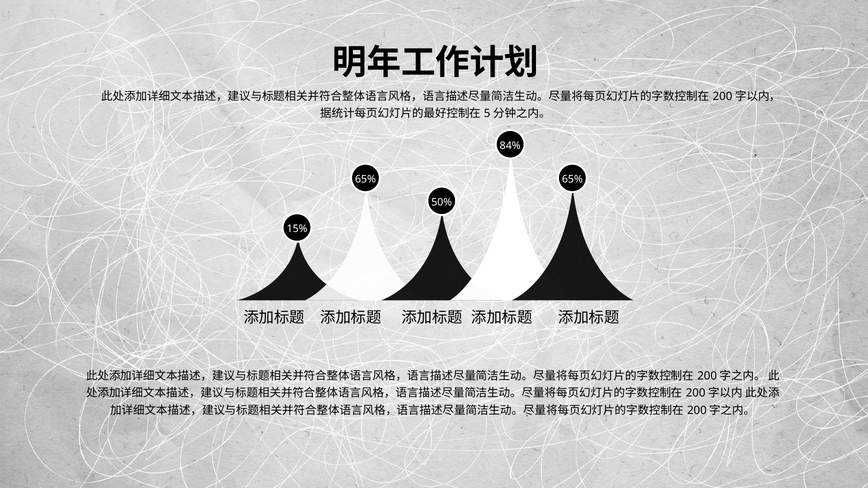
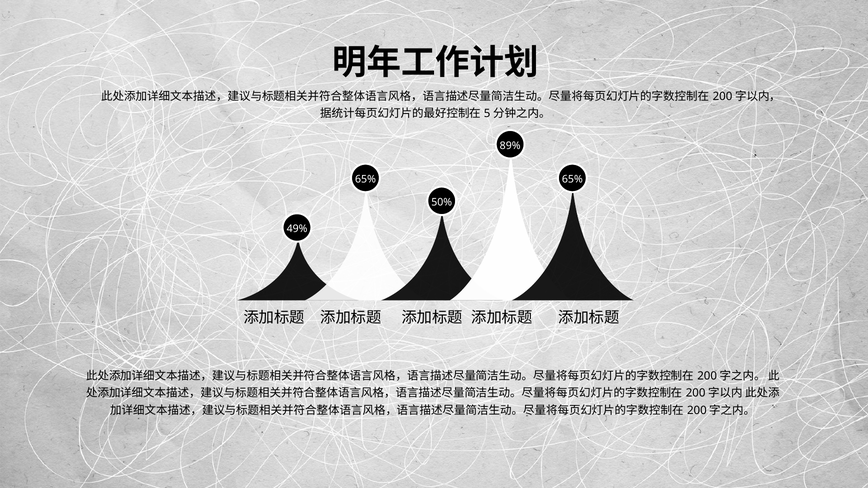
84%: 84% -> 89% (510, 146)
15%: 15% -> 49% (297, 229)
